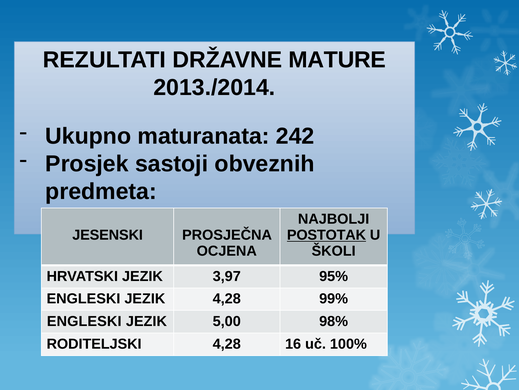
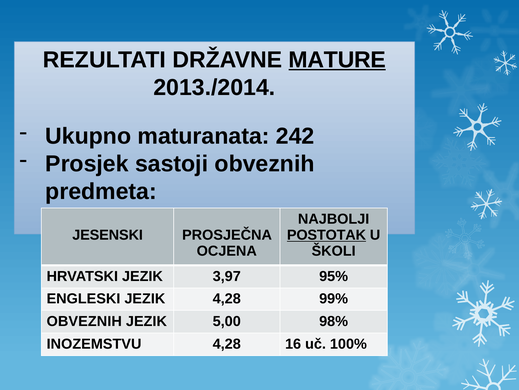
MATURE underline: none -> present (337, 60)
ENGLESKI: ENGLESKI -> OBVEZNIH (84, 321)
RODITELJSKI: RODITELJSKI -> INOZEMSTVU (94, 343)
